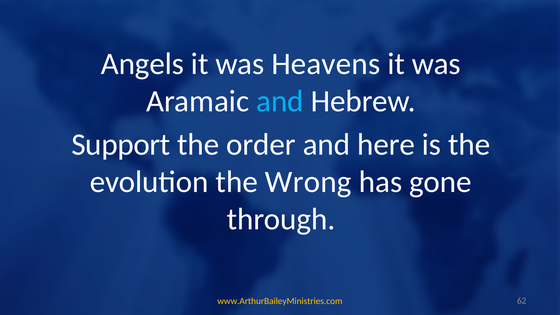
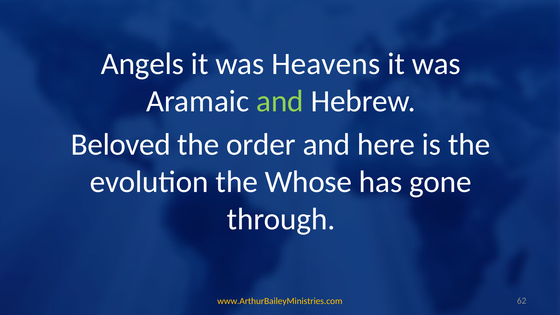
and colour: light blue -> light green (280, 101)
Support: Support -> Beloved (121, 145)
Wrong: Wrong -> Whose (308, 182)
